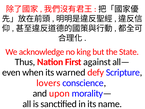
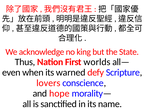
against: against -> worlds (97, 62)
upon: upon -> hope (59, 93)
